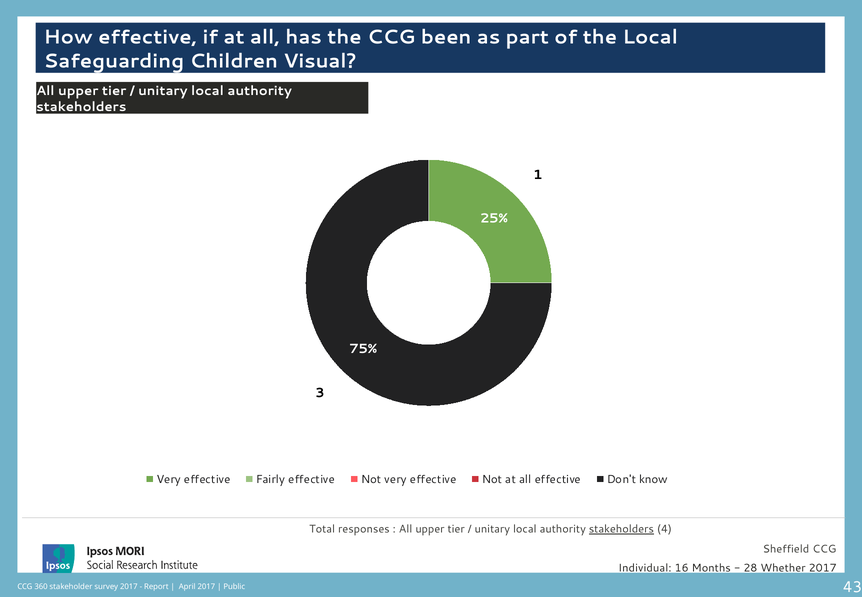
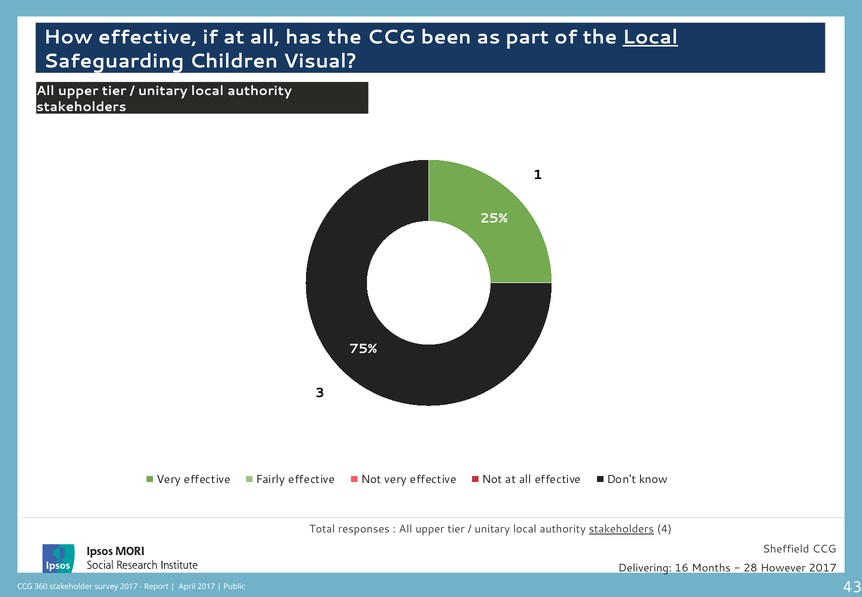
Local underline: none -> present (650, 37)
Individual: Individual -> Delivering (645, 568)
Whether: Whether -> However (783, 568)
